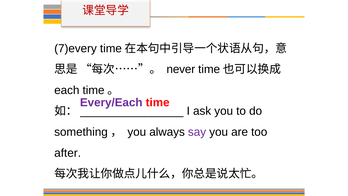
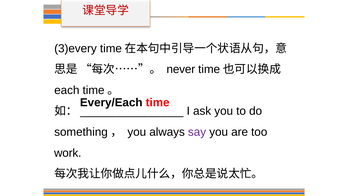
7)every: 7)every -> 3)every (76, 48)
Every/Each colour: purple -> black (111, 103)
after: after -> work (68, 153)
